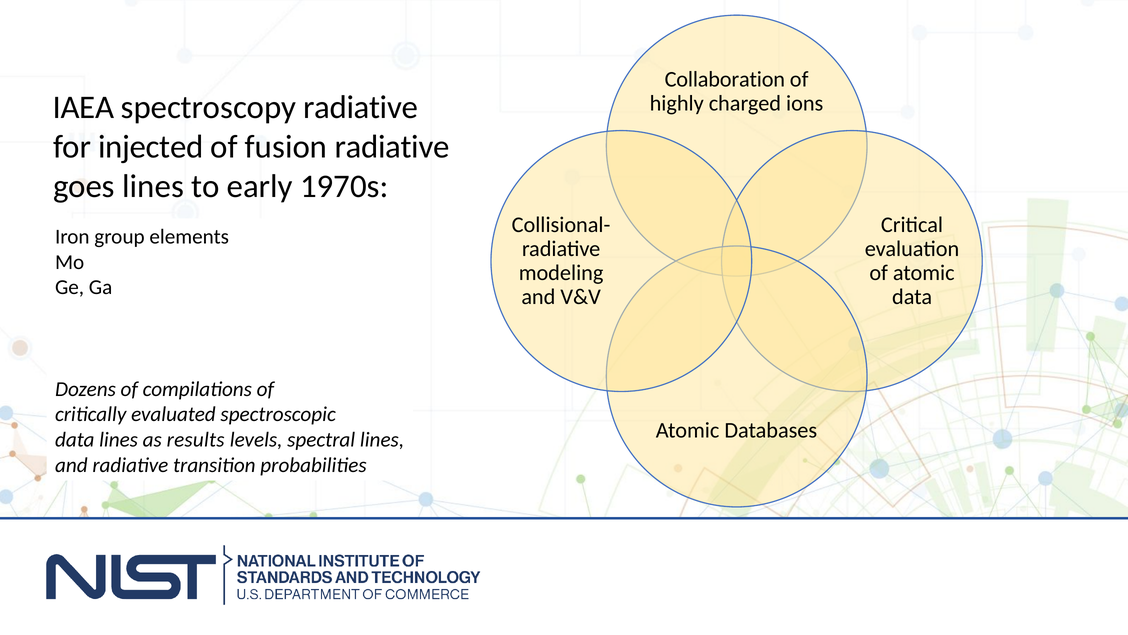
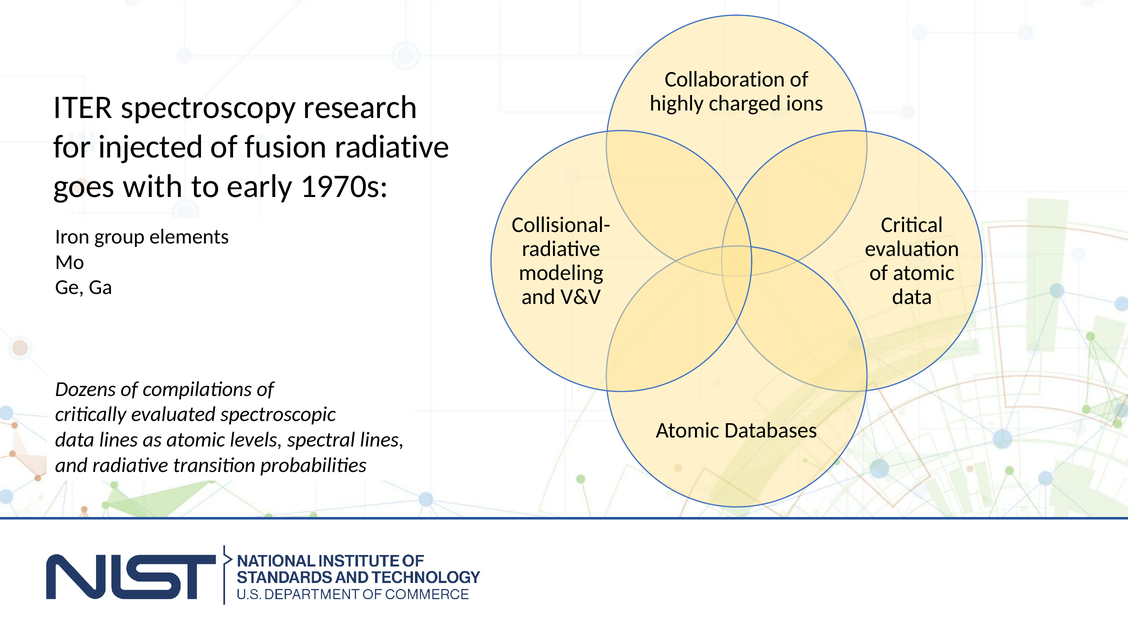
IAEA: IAEA -> ITER (83, 107)
spectroscopy radiative: radiative -> research (360, 107)
goes lines: lines -> with (153, 186)
as results: results -> atomic (196, 439)
